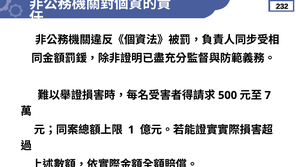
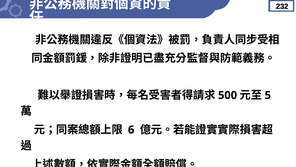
7: 7 -> 5 (268, 95)
1: 1 -> 6 (131, 129)
